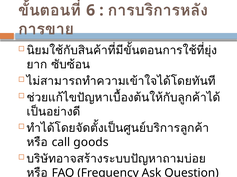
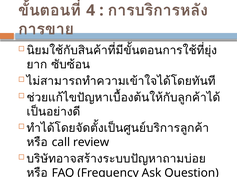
6: 6 -> 4 (91, 10)
goods: goods -> review (91, 143)
